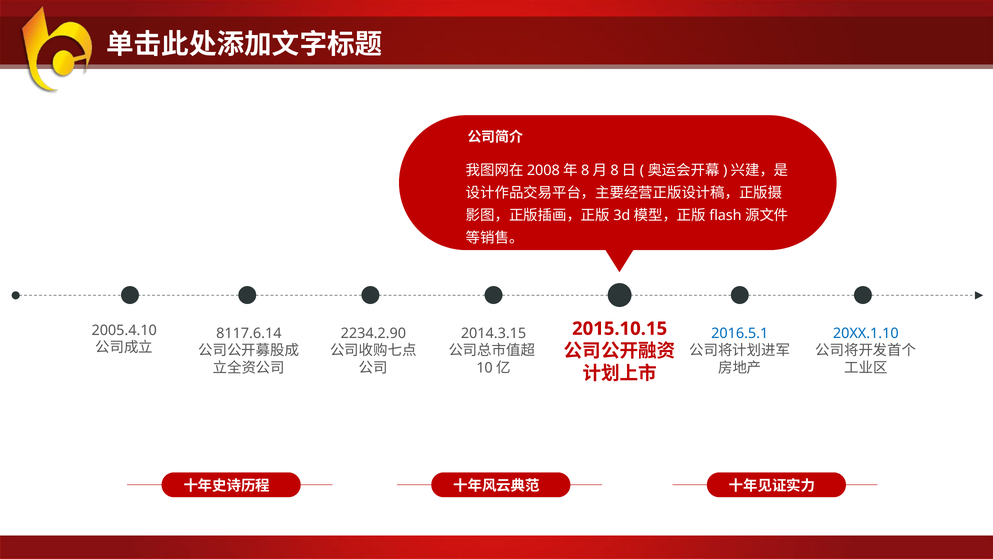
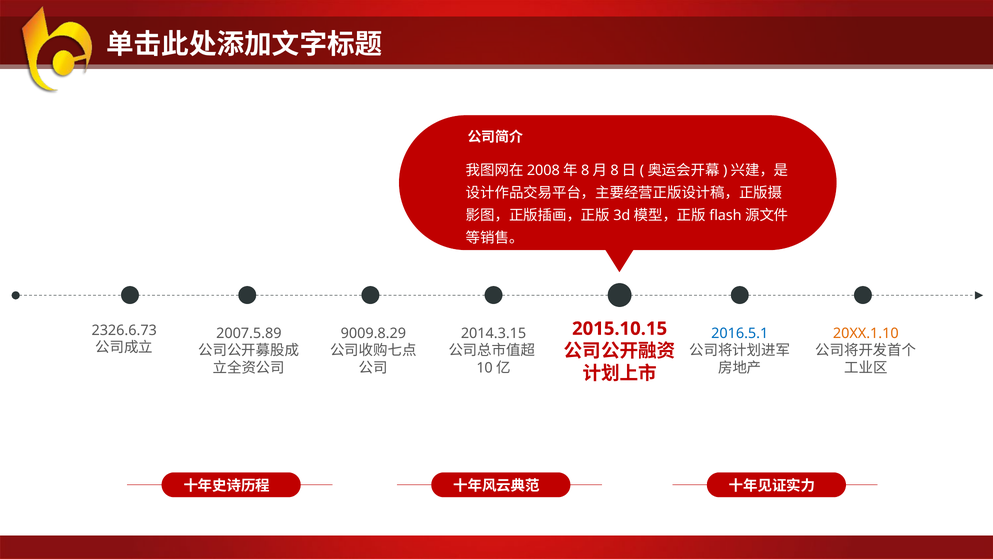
2005.4.10: 2005.4.10 -> 2326.6.73 (124, 330)
8117.6.14: 8117.6.14 -> 2007.5.89 (249, 333)
2234.2.90: 2234.2.90 -> 9009.8.29 (373, 333)
20XX.1.10 colour: blue -> orange (866, 333)
